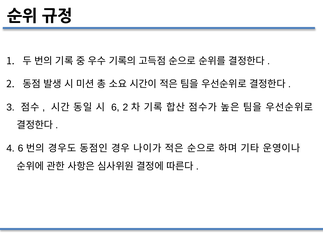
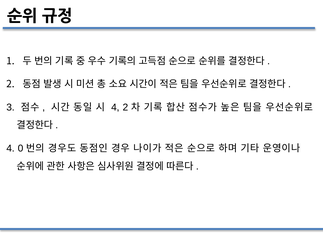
6: 6 -> 4 (115, 107)
4 6: 6 -> 0 (20, 148)
